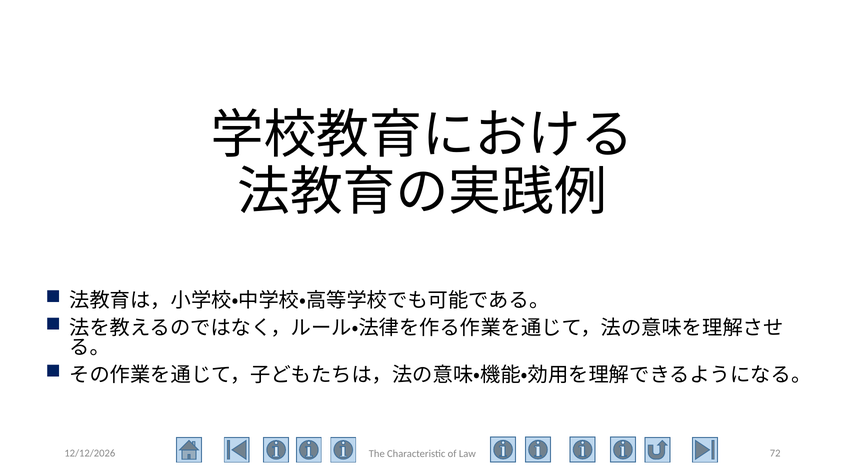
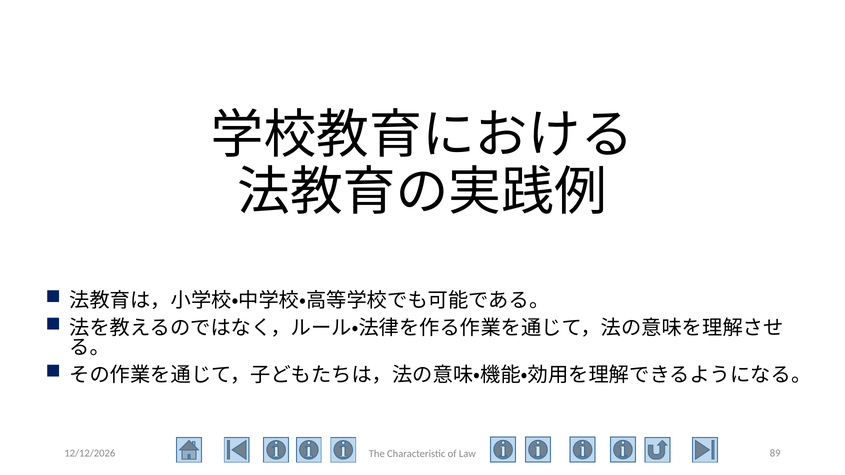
72: 72 -> 89 (775, 454)
